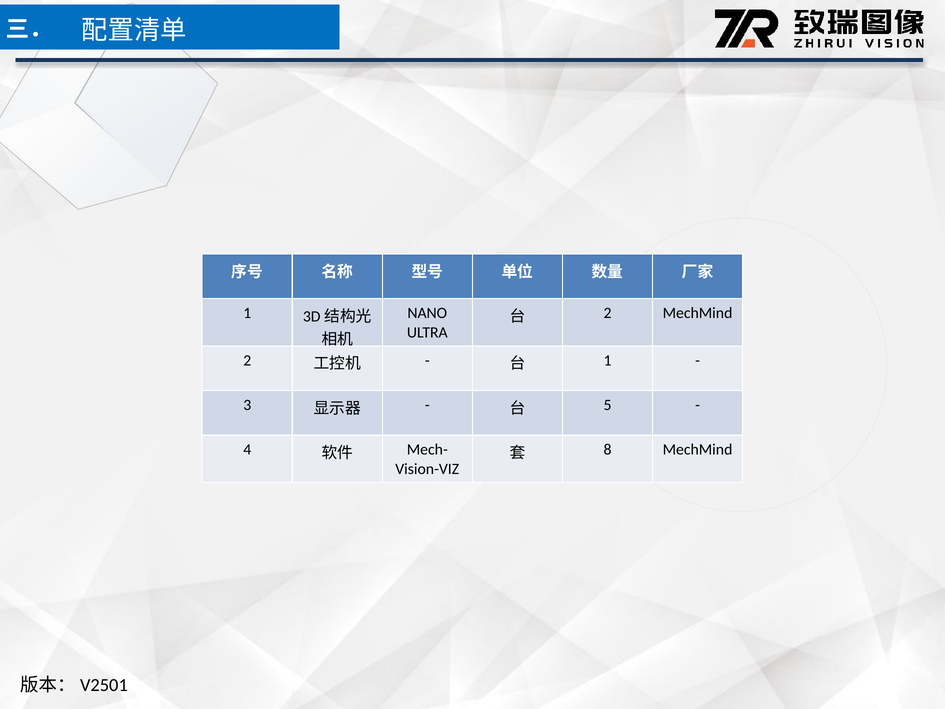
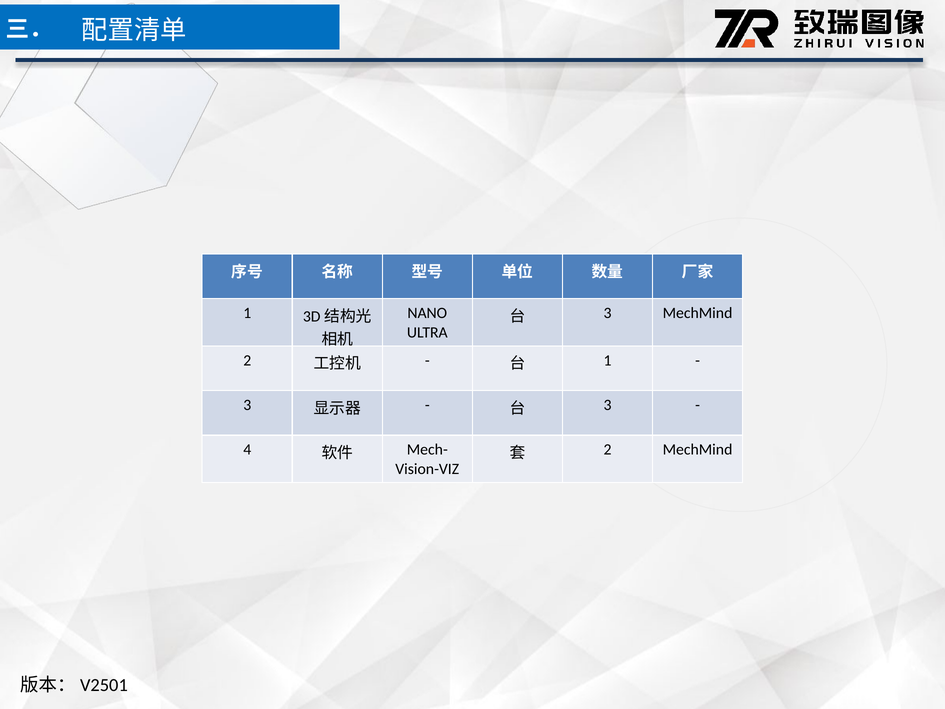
2: 2 -> 3 (608, 313)
5: 5 -> 3 (608, 405)
8: 8 -> 2 (608, 450)
